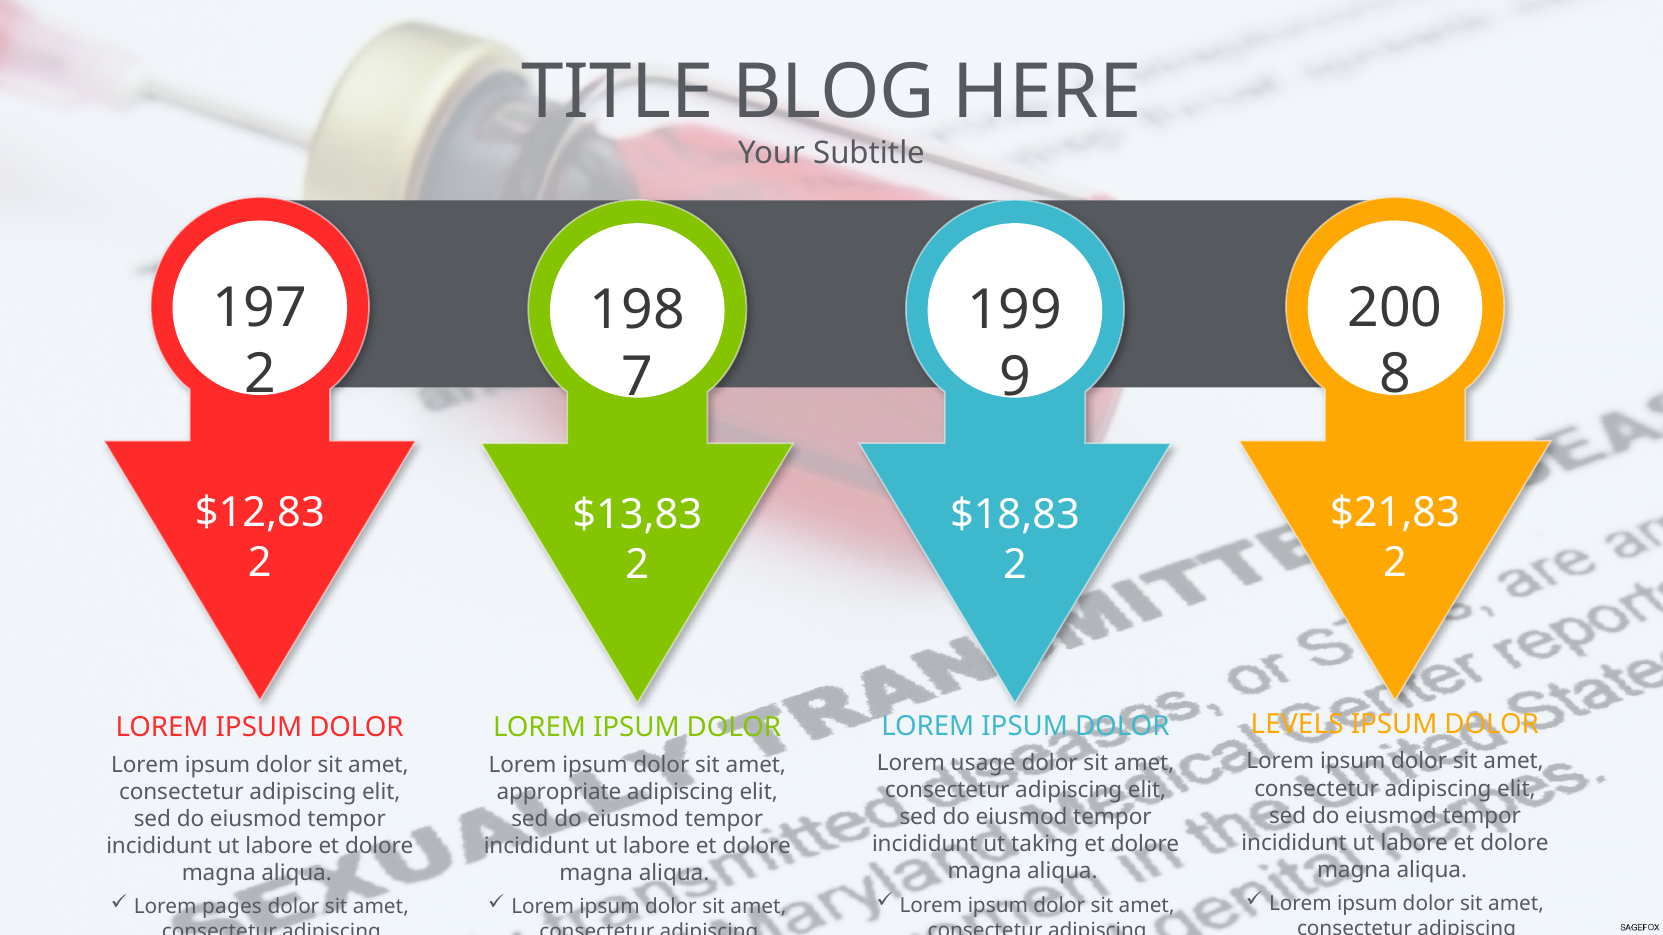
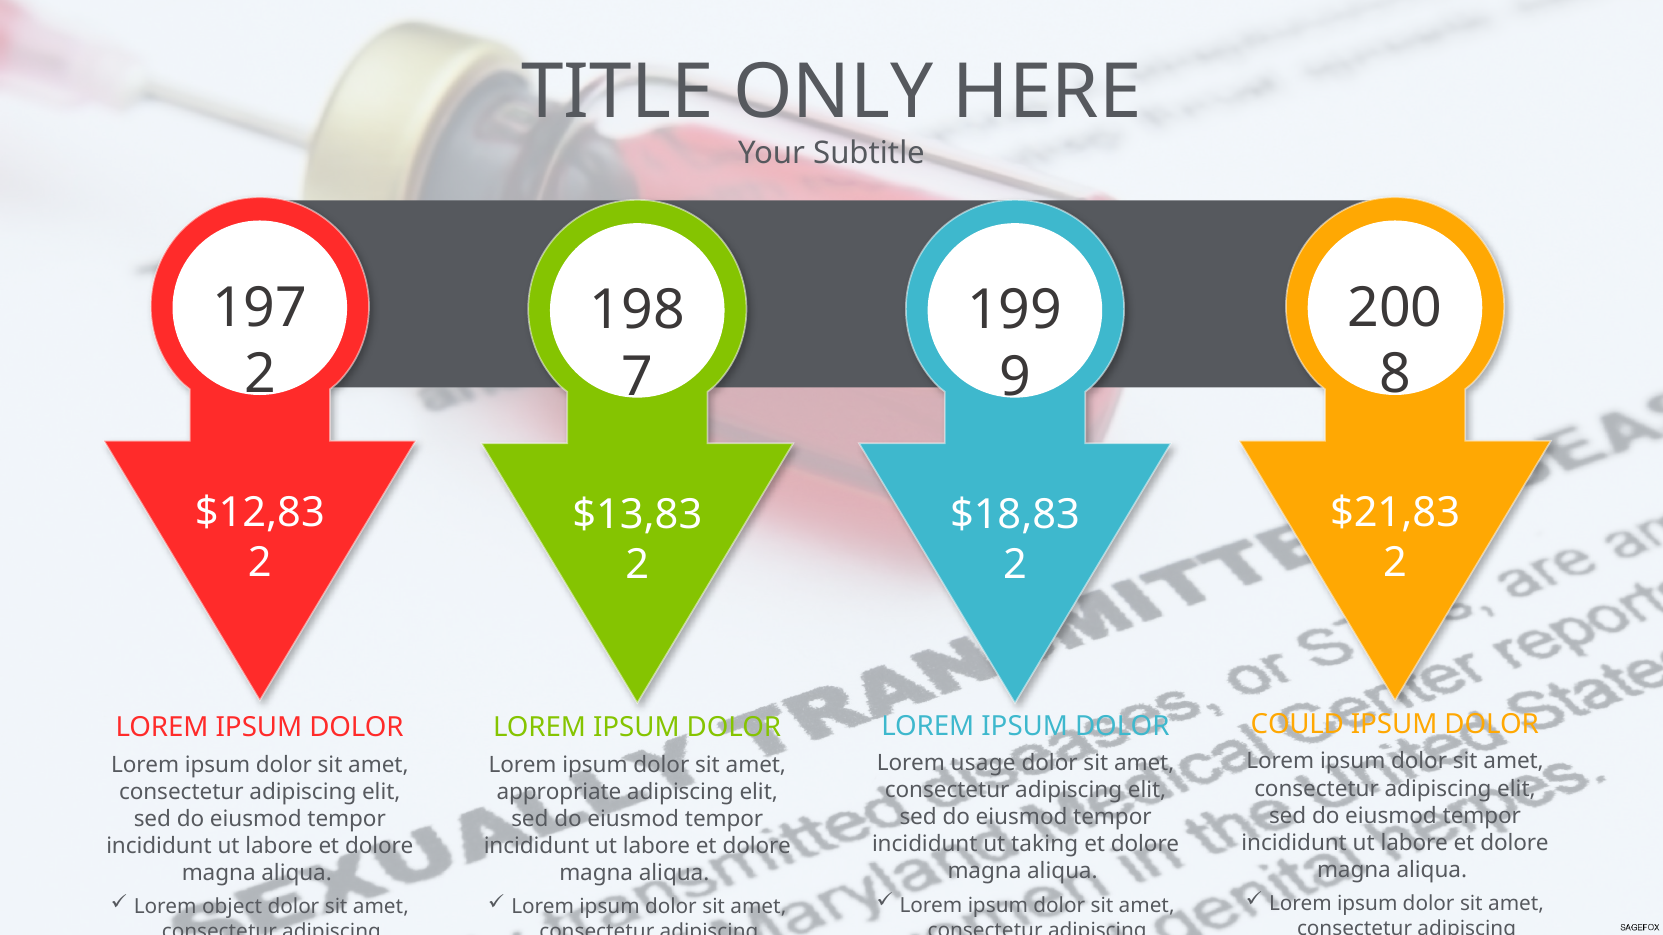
BLOG: BLOG -> ONLY (834, 92)
LEVELS: LEVELS -> COULD (1297, 725)
pages: pages -> object (232, 908)
